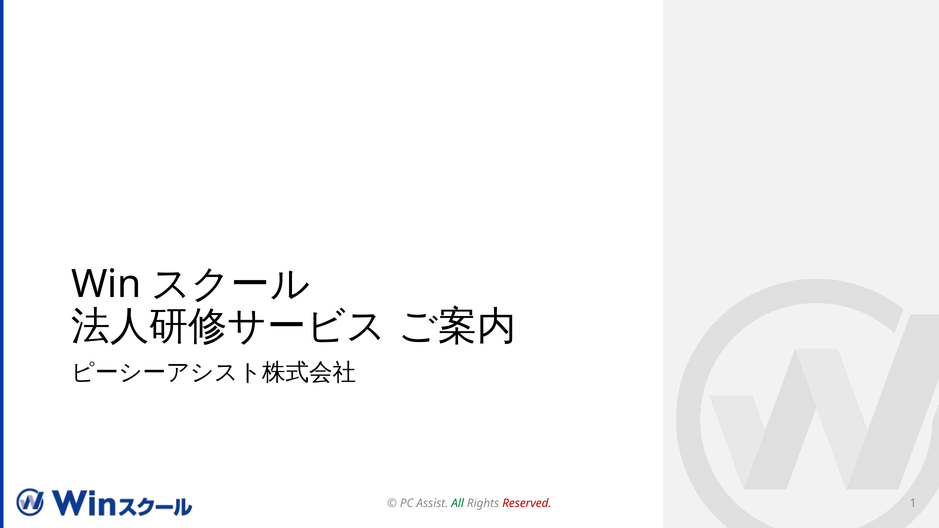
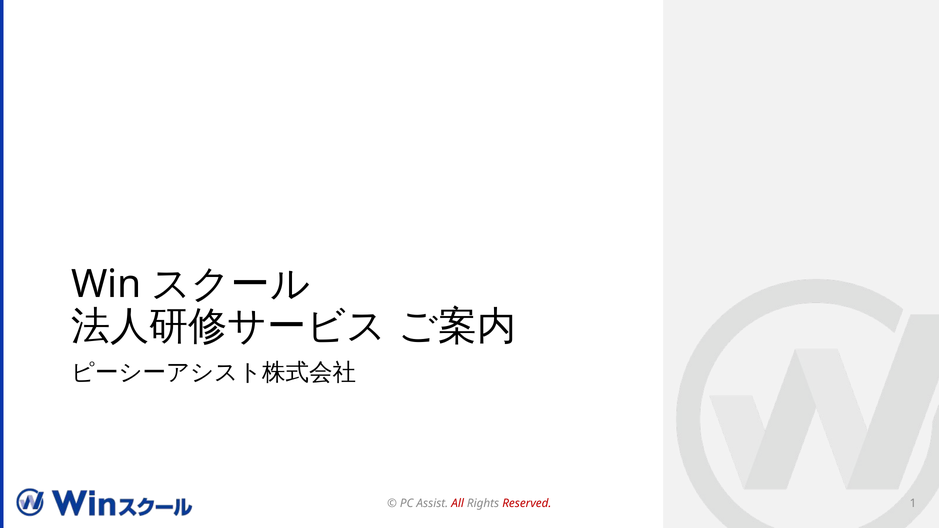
All colour: green -> red (458, 503)
